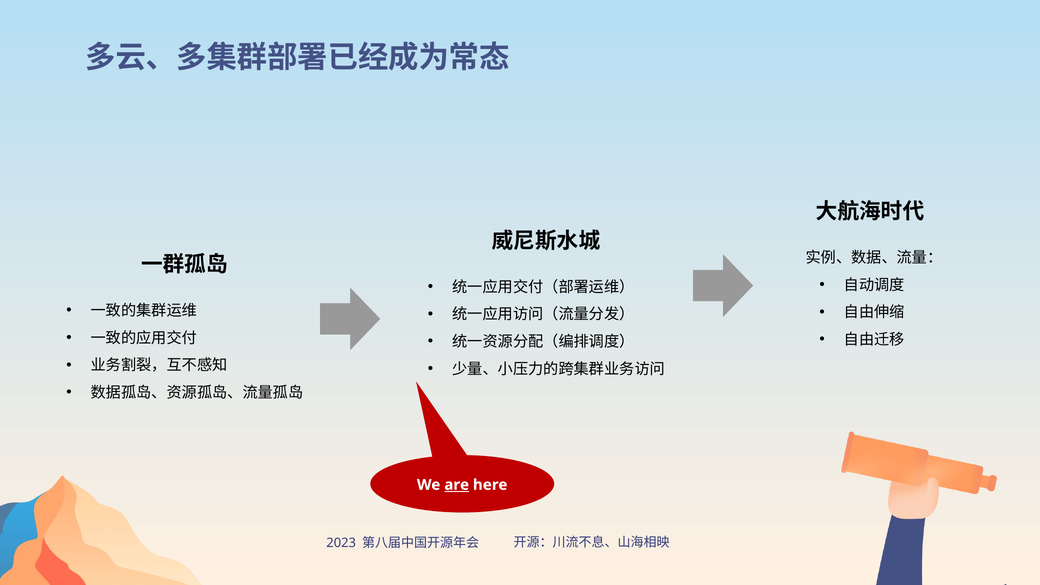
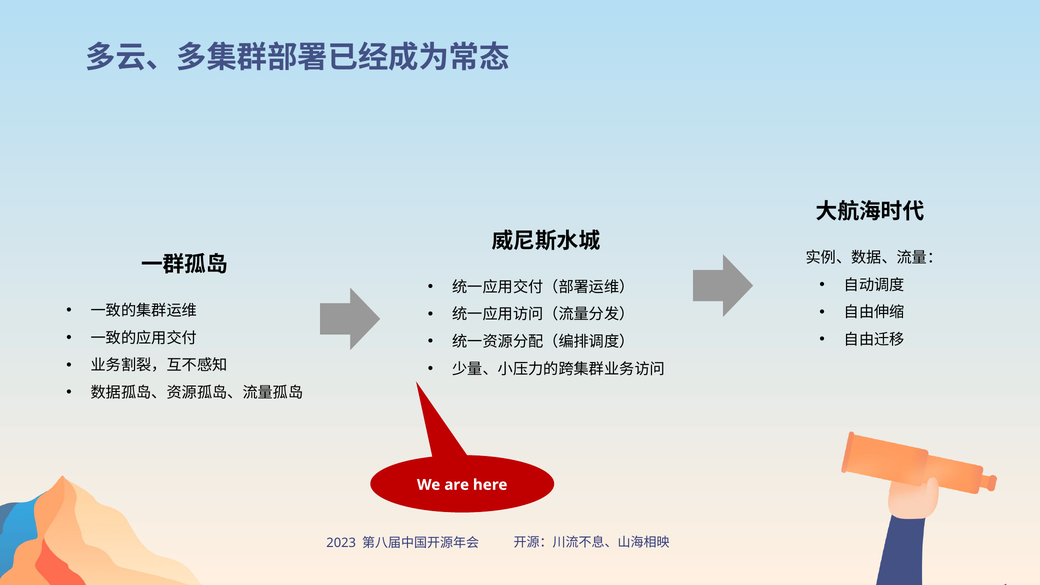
are underline: present -> none (457, 485)
